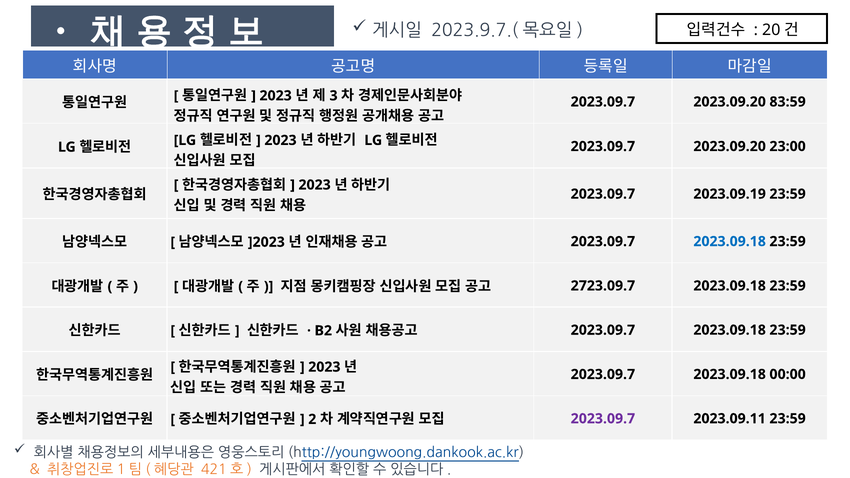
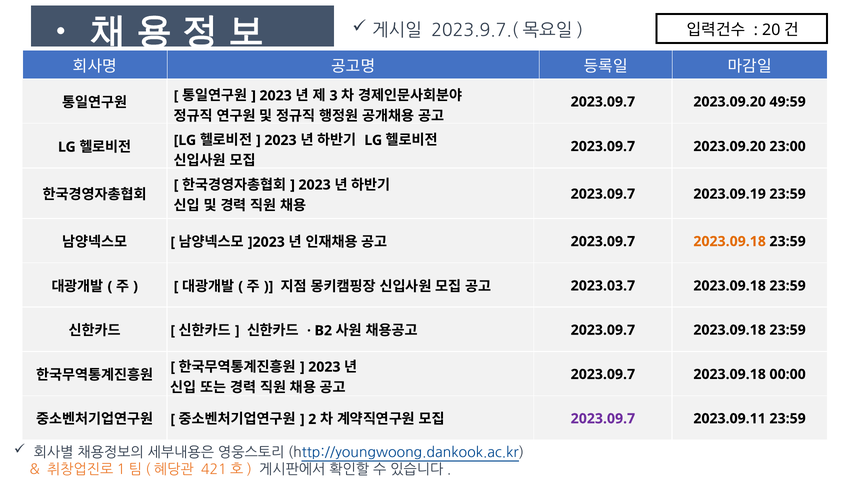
83:59: 83:59 -> 49:59 (788, 102)
2023.09.18 colour: blue -> orange (730, 242)
2723.09.7: 2723.09.7 -> 2023.03.7 (603, 286)
